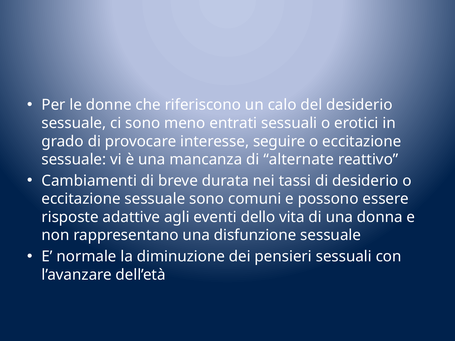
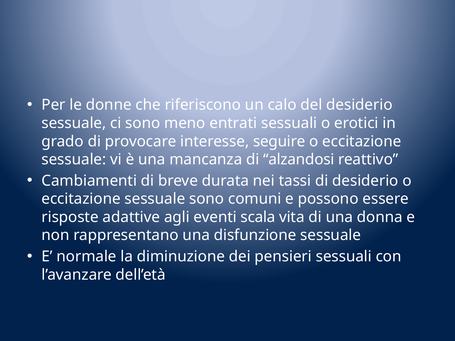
alternate: alternate -> alzandosi (299, 160)
dello: dello -> scala (258, 217)
